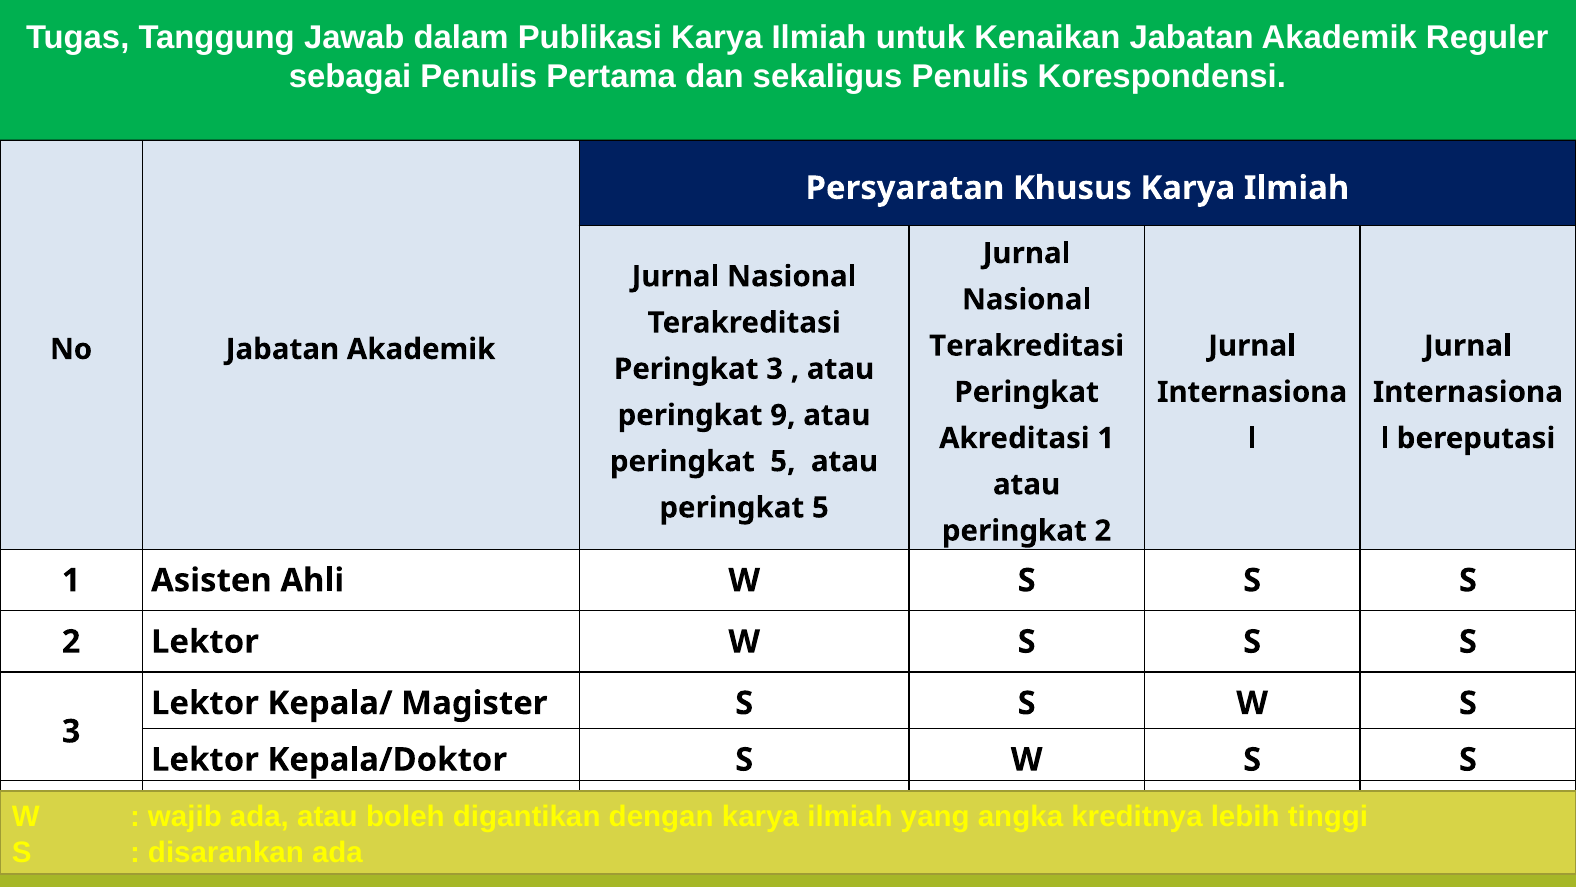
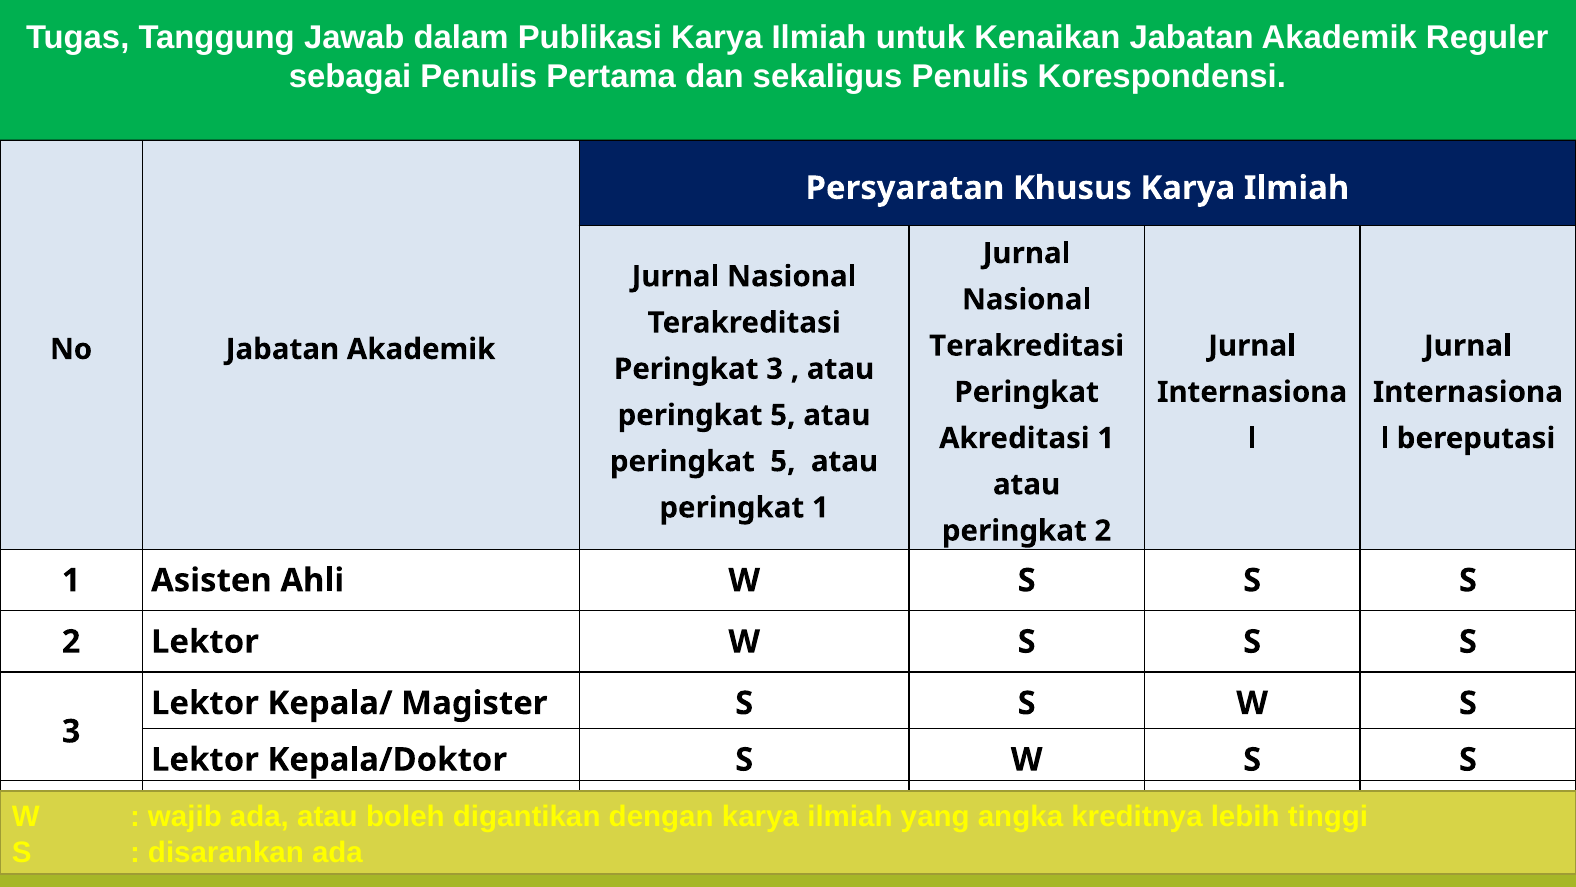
9: 9 -> 5 (783, 415)
5: 5 -> 1 (820, 507)
